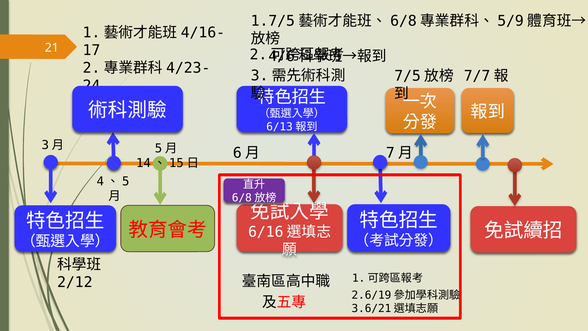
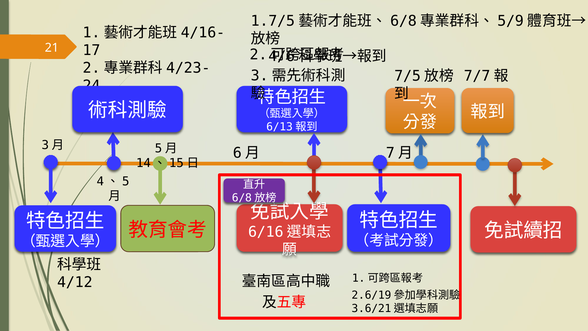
2/12: 2/12 -> 4/12 (75, 282)
